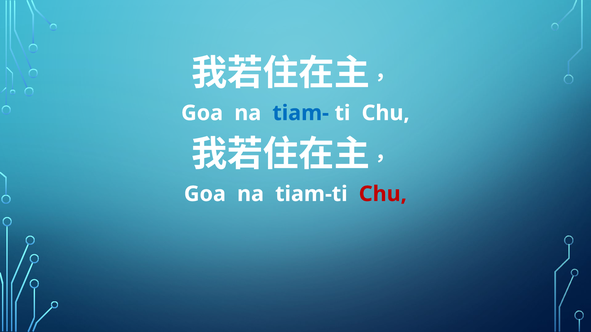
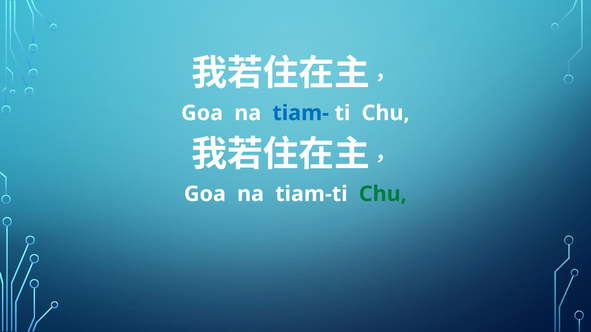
Chu colour: red -> green (383, 194)
